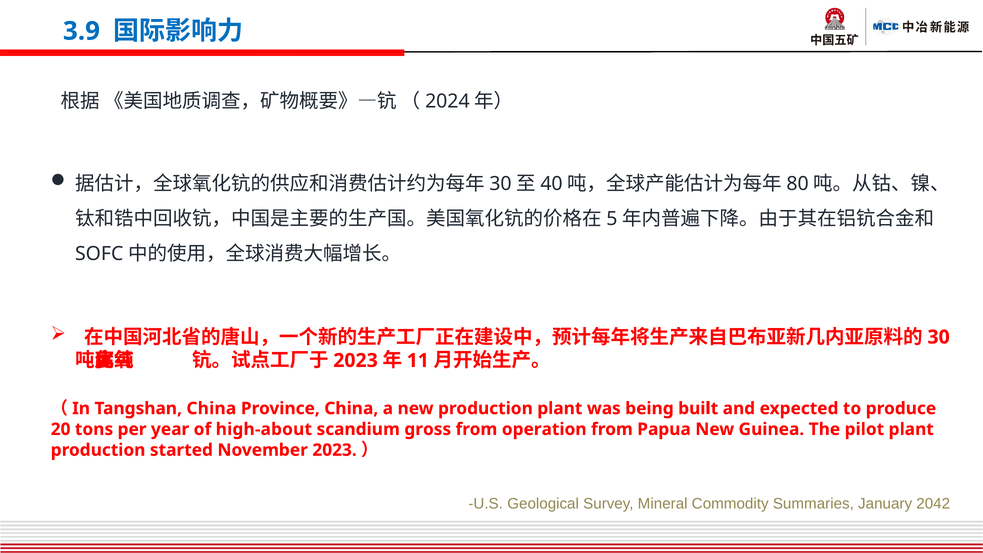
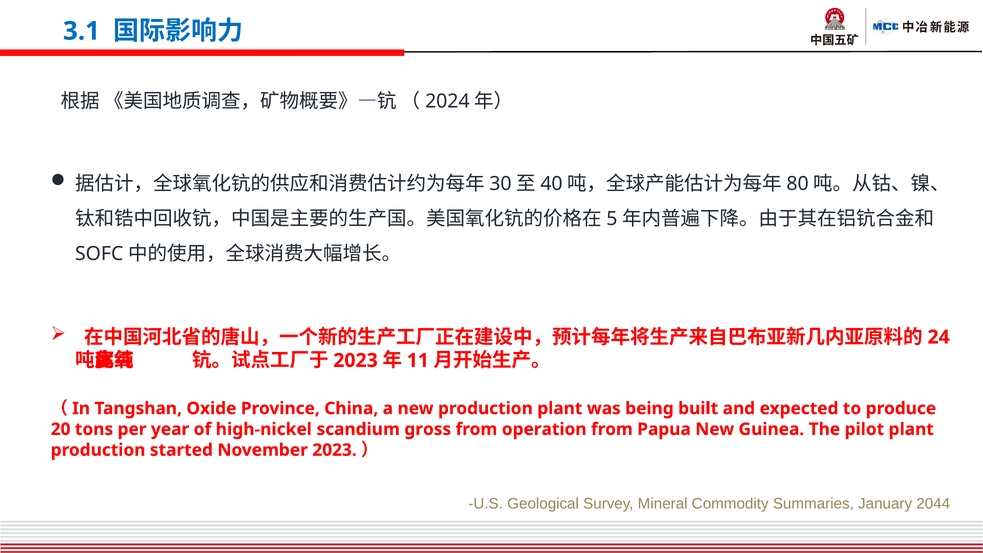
3.9: 3.9 -> 3.1 (81, 31)
30: 30 -> 24 (939, 337)
Tangshan China: China -> Oxide (211, 408)
high-about: high-about -> high-nickel (264, 429)
2042: 2042 -> 2044 (933, 503)
